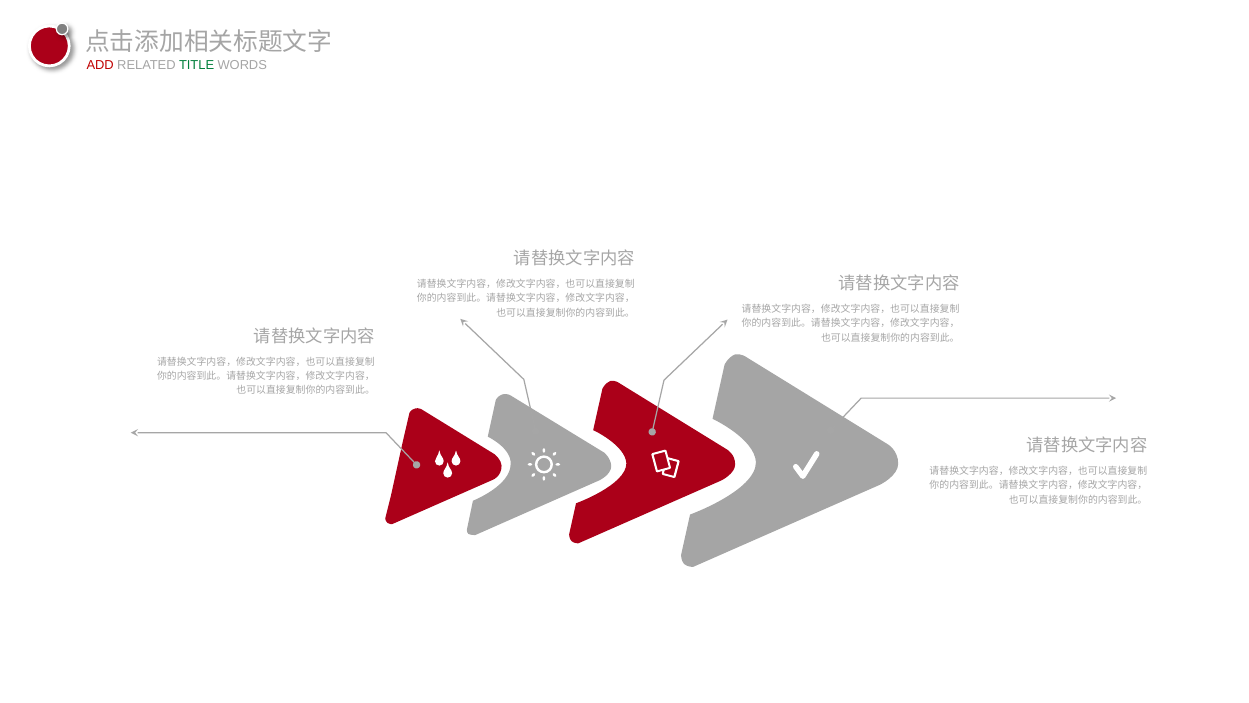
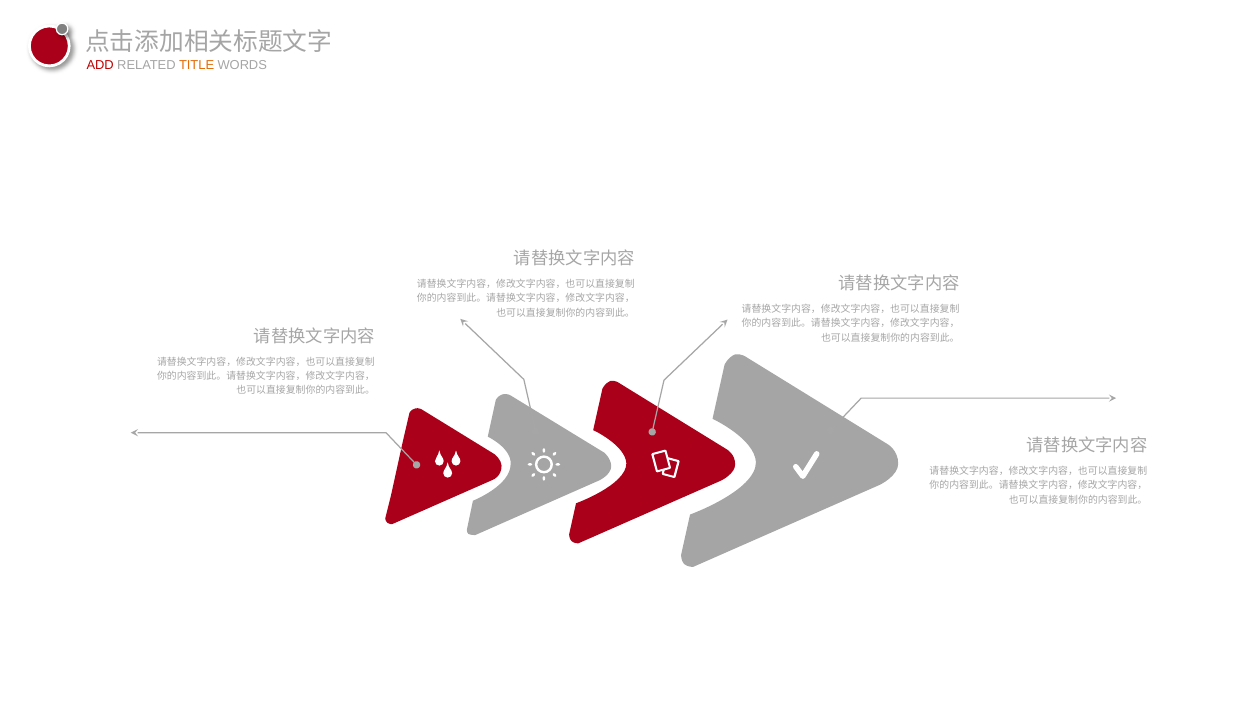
TITLE colour: green -> orange (197, 66)
